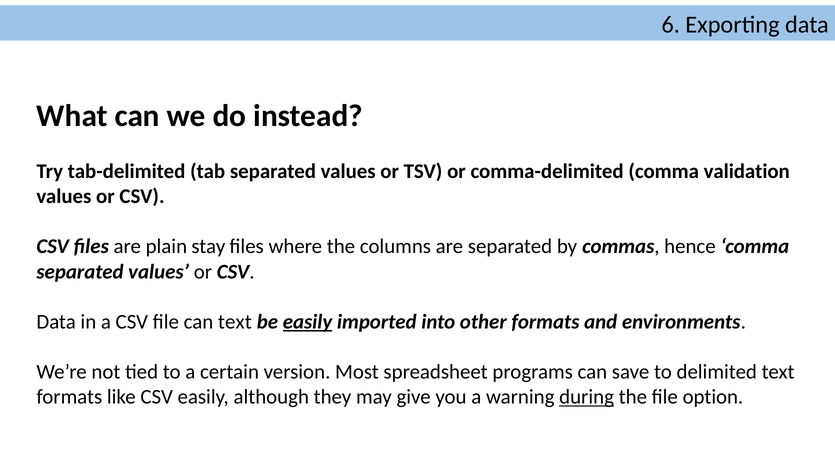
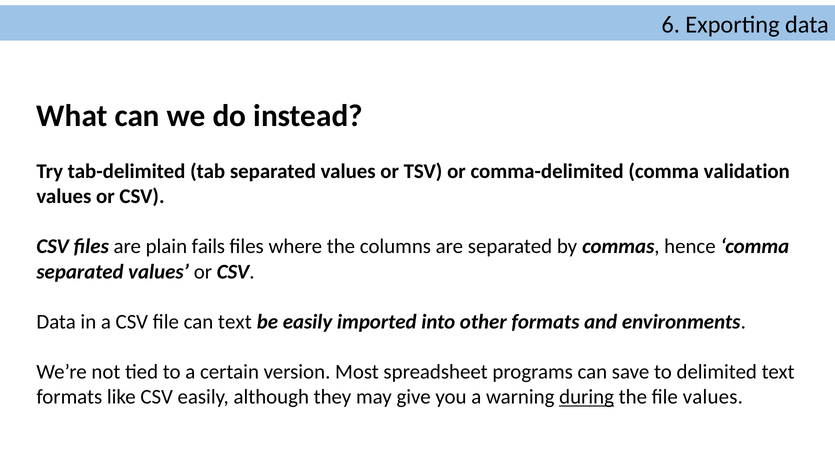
stay: stay -> fails (208, 246)
easily underline: present -> none (308, 322)
file option: option -> values (713, 397)
